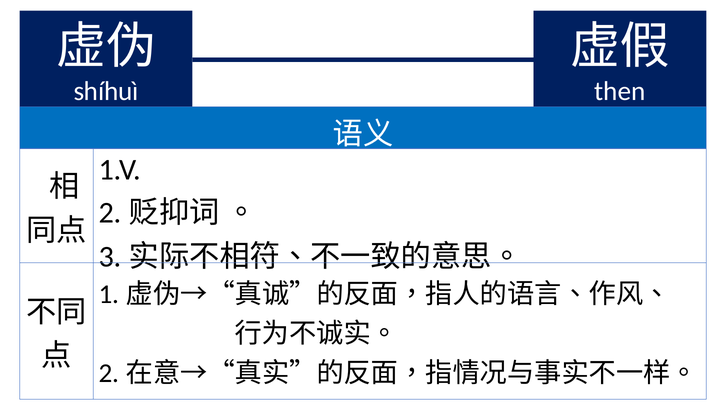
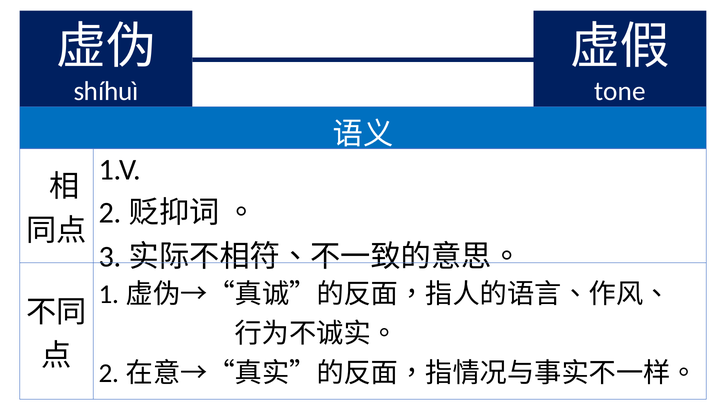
then: then -> tone (620, 91)
